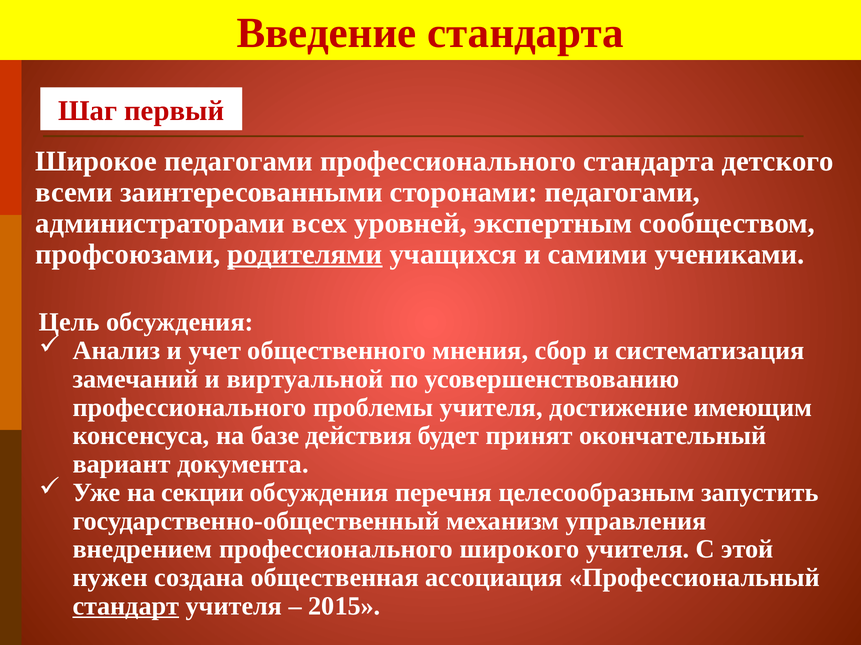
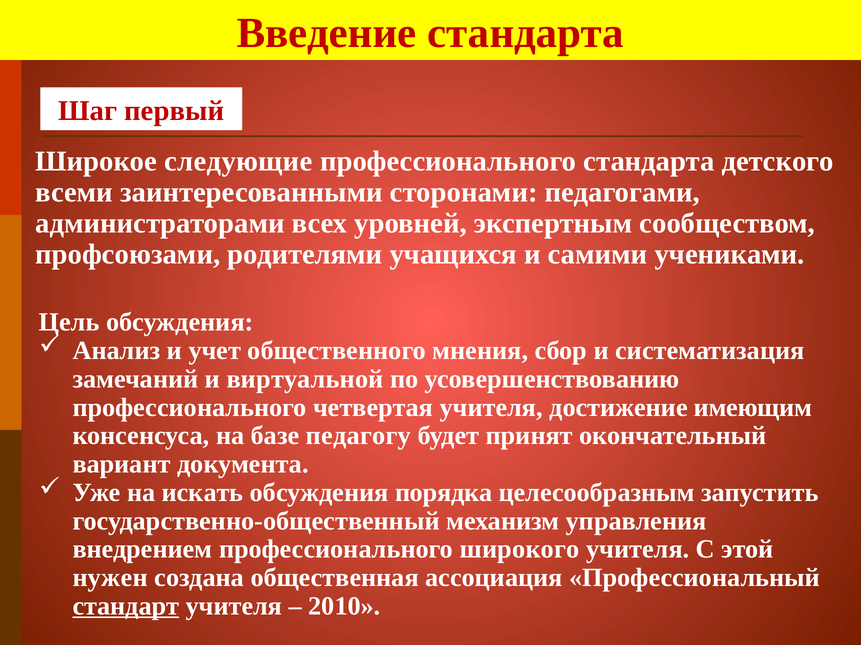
Широкое педагогами: педагогами -> следующие (238, 162)
родителями underline: present -> none (305, 254)
проблемы: проблемы -> четвертая (373, 408)
действия: действия -> педагогу (358, 436)
секции: секции -> искать (203, 493)
перечня: перечня -> порядка (444, 493)
2015: 2015 -> 2010 (344, 607)
